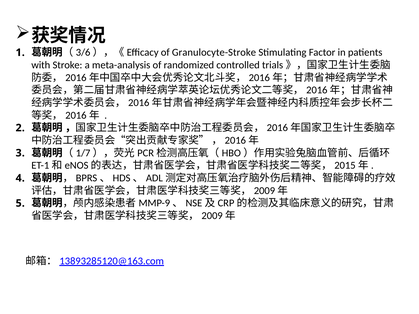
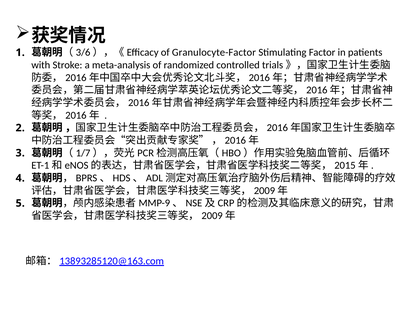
Granulocyte-Stroke: Granulocyte-Stroke -> Granulocyte-Factor (214, 53)
